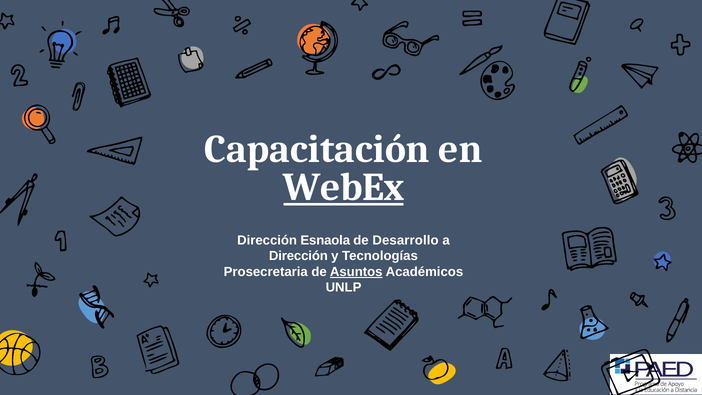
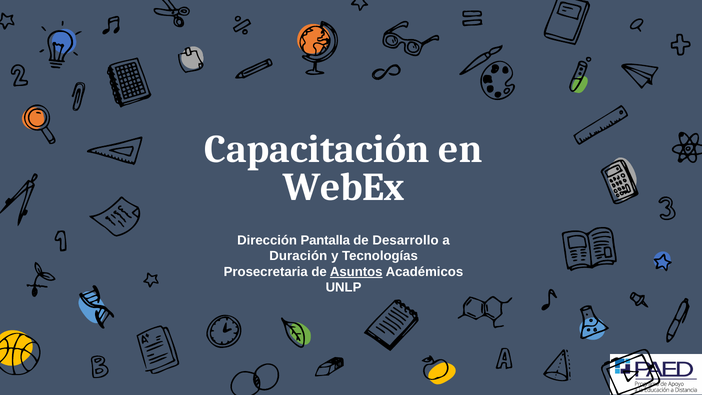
WebEx underline: present -> none (344, 187)
Esnaola: Esnaola -> Pantalla (325, 240)
Dirección: Dirección -> Duración (298, 256)
